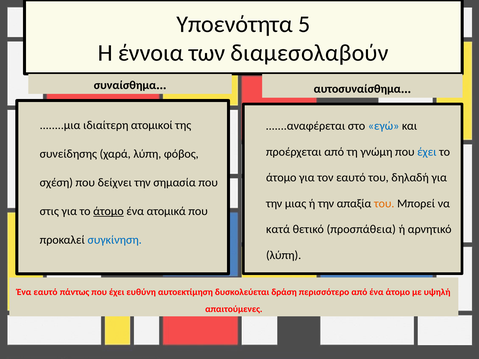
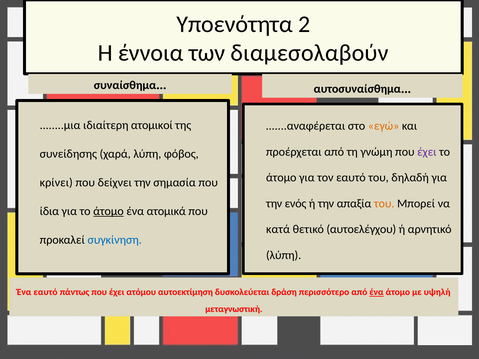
5: 5 -> 2 (304, 24)
εγώ colour: blue -> orange (384, 126)
έχει colour: blue -> purple (427, 152)
σχέση: σχέση -> κρίνει (56, 183)
μιας: μιας -> ενός (296, 204)
στις: στις -> ίδια (49, 211)
προσπάθεια: προσπάθεια -> αυτοελέγχου (361, 230)
ευθύνη: ευθύνη -> ατόμου (141, 292)
ένα underline: none -> present (376, 292)
απαιτούμενες: απαιτούμενες -> μεταγνωστική (234, 309)
